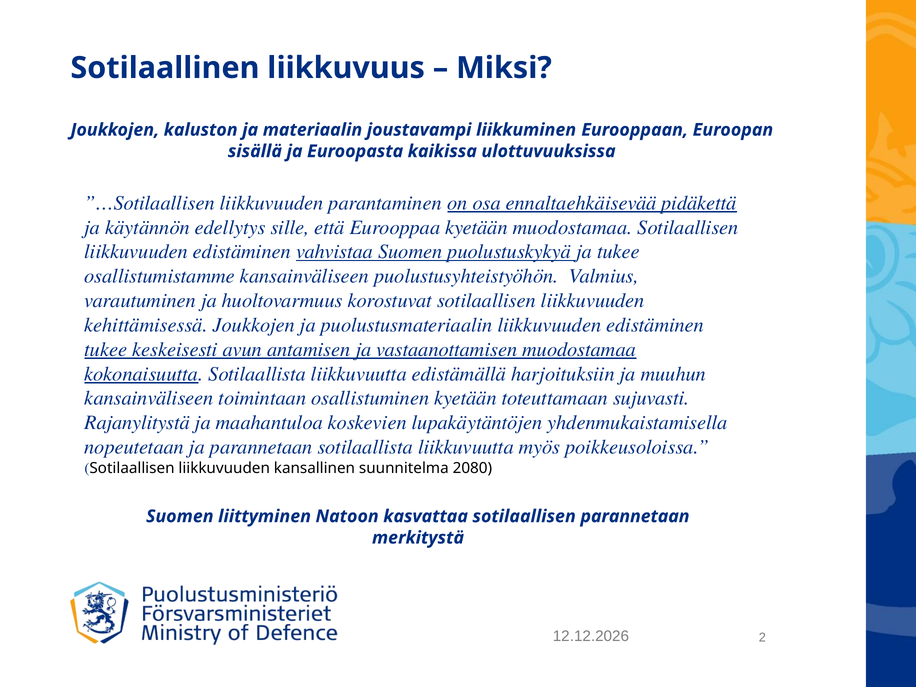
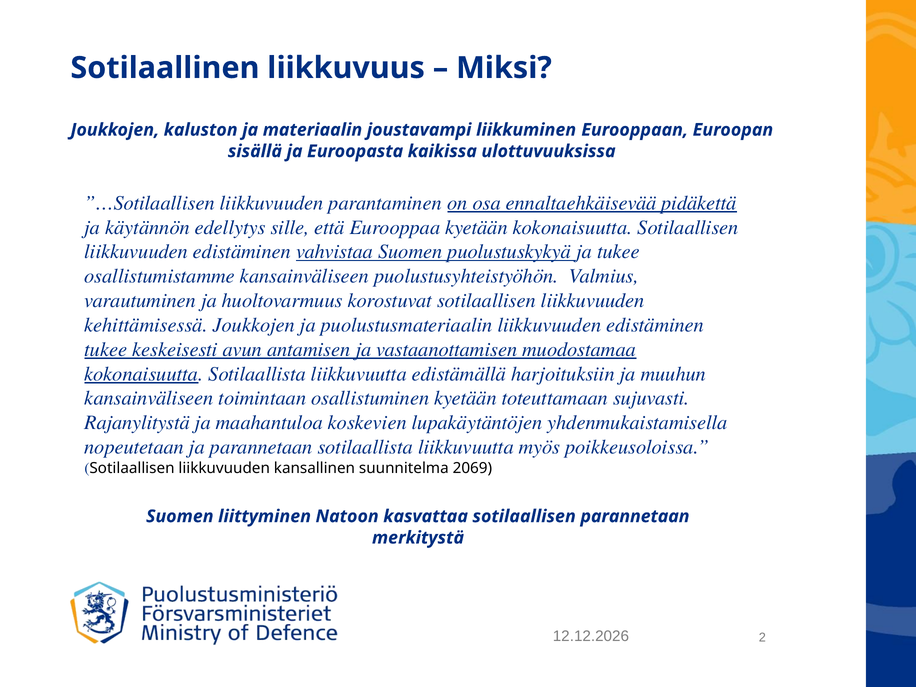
kyetään muodostamaa: muodostamaa -> kokonaisuutta (573, 227)
2080: 2080 -> 2069 (472, 468)
